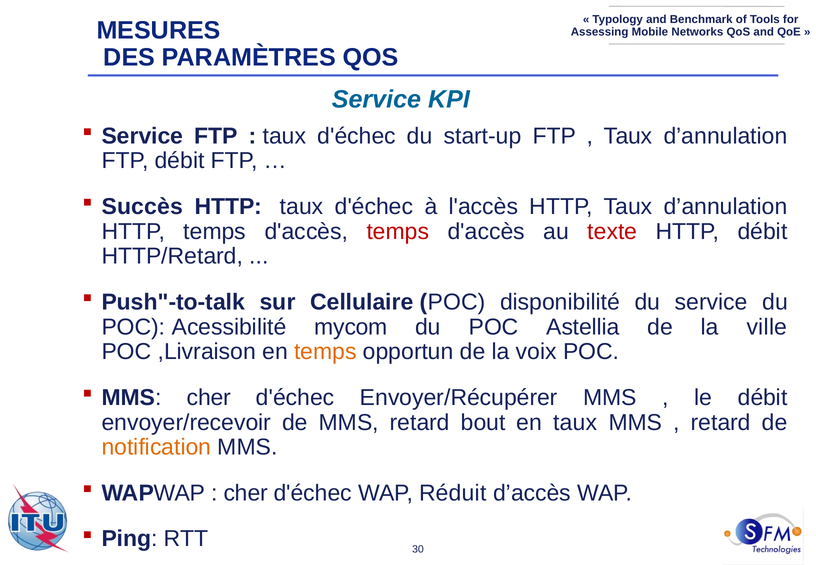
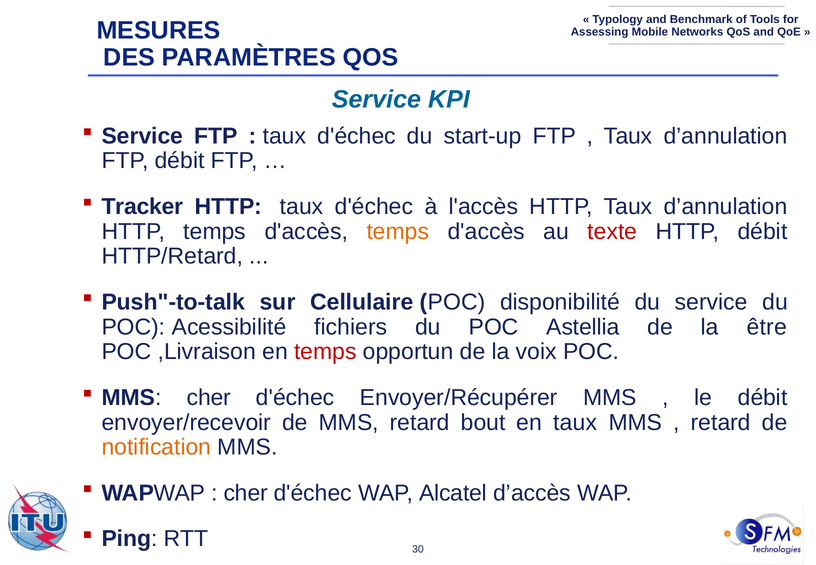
Succès: Succès -> Tracker (143, 207)
temps colour: red -> orange (398, 231)
mycom: mycom -> fichiers (351, 327)
ville: ville -> être (767, 327)
temps colour: orange -> red (325, 352)
Réduit: Réduit -> Alcatel (453, 493)
